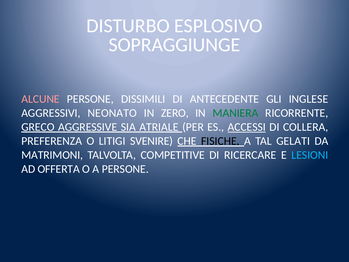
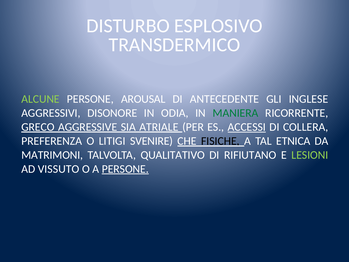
SOPRAGGIUNGE: SOPRAGGIUNGE -> TRANSDERMICO (174, 45)
ALCUNE colour: pink -> light green (41, 99)
DISSIMILI: DISSIMILI -> AROUSAL (143, 99)
NEONATO: NEONATO -> DISONORE (112, 113)
ZERO: ZERO -> ODIA (175, 113)
GELATI: GELATI -> ETNICA (293, 141)
COMPETITIVE: COMPETITIVE -> QUALITATIVO (173, 155)
RICERCARE: RICERCARE -> RIFIUTANO (250, 155)
LESIONI colour: light blue -> light green (310, 155)
OFFERTA: OFFERTA -> VISSUTO (59, 169)
PERSONE underline: none -> present (125, 169)
